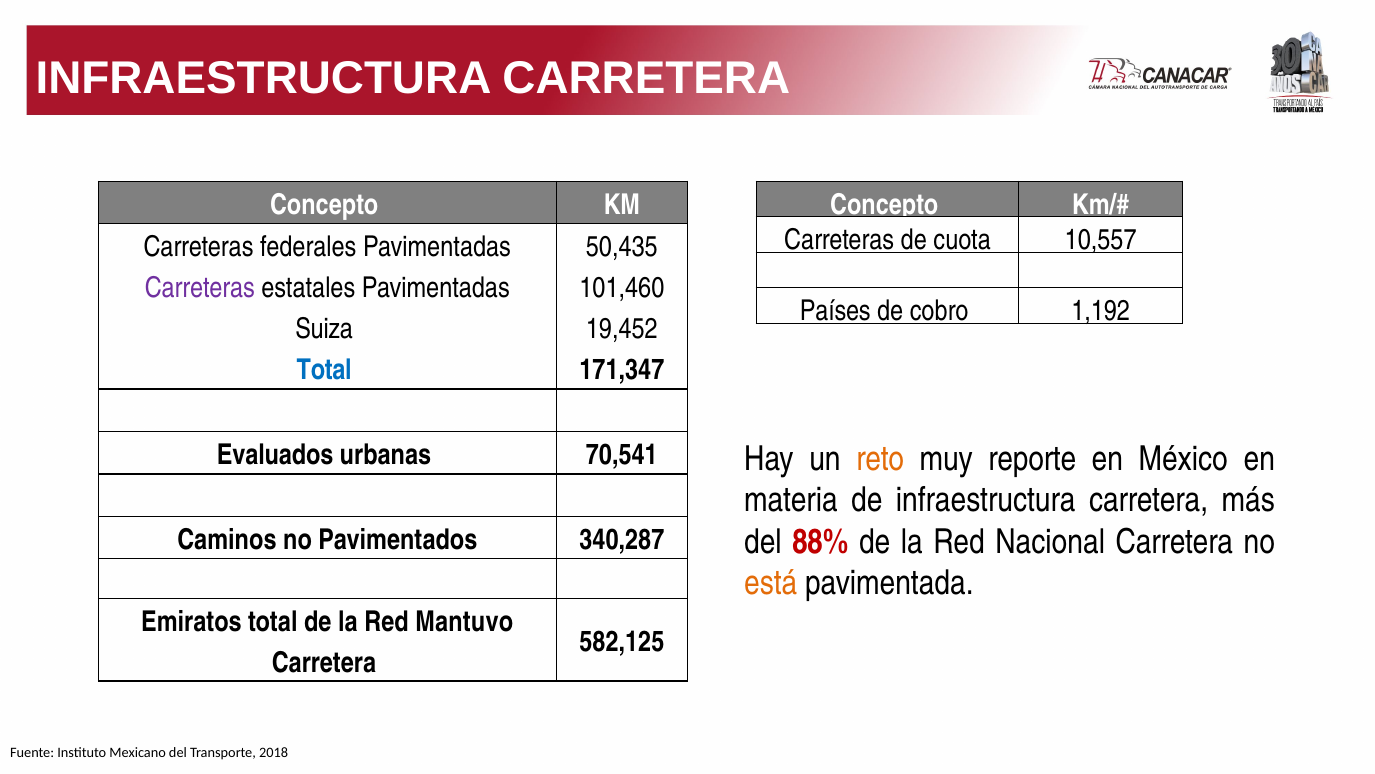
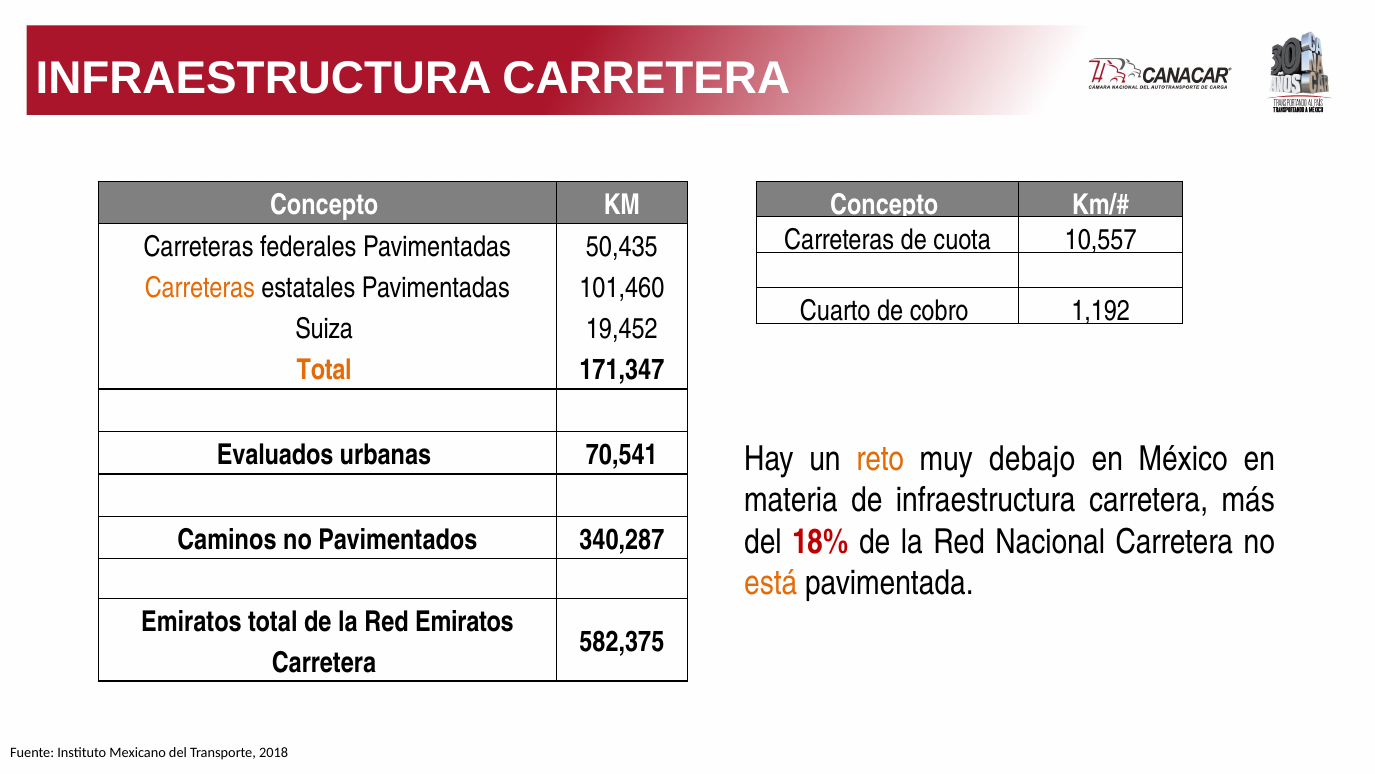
Carreteras colour: purple -> orange (200, 287)
Países: Países -> Cuarto (835, 310)
Total colour: blue -> orange (324, 370)
reporte: reporte -> debajo (1032, 459)
88%: 88% -> 18% (821, 541)
Red Mantuvo: Mantuvo -> Emiratos (465, 622)
582,125: 582,125 -> 582,375 (622, 642)
